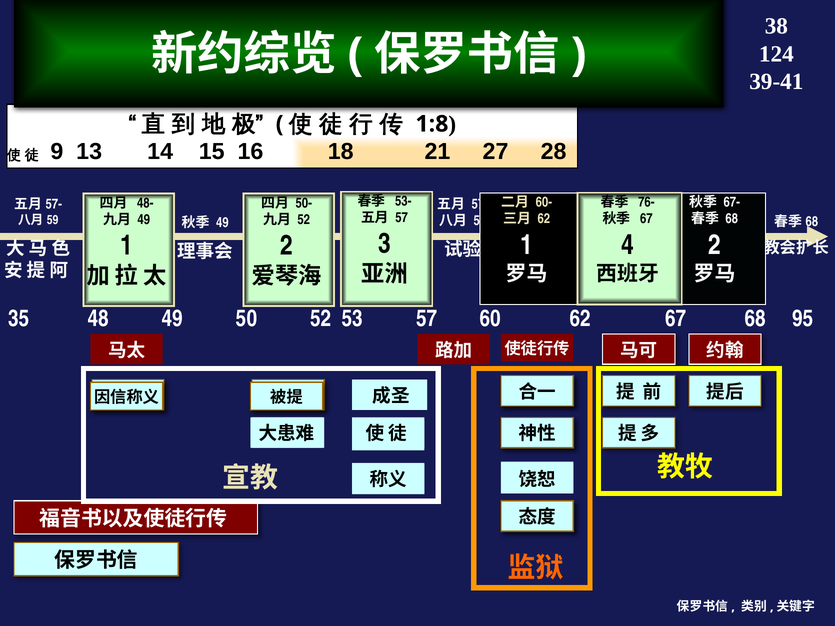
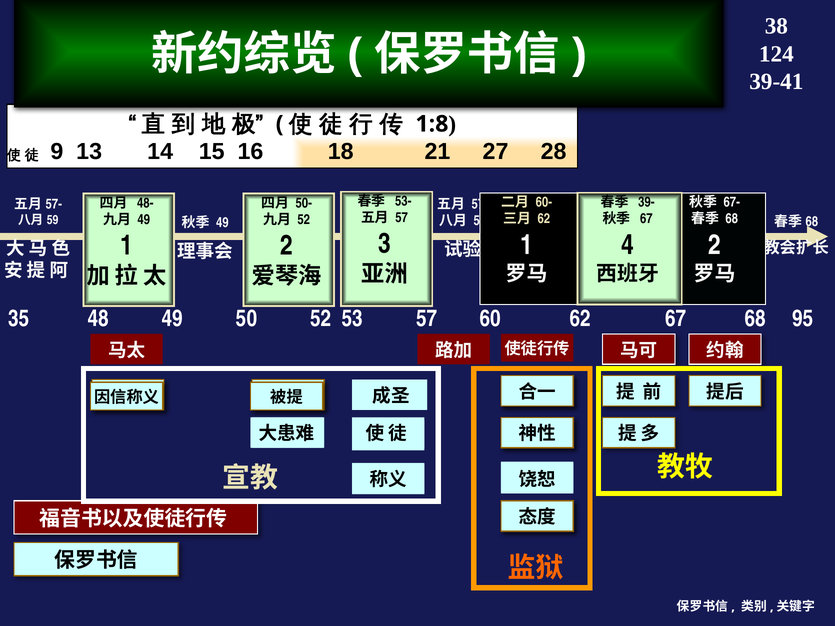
76-: 76- -> 39- (646, 202)
